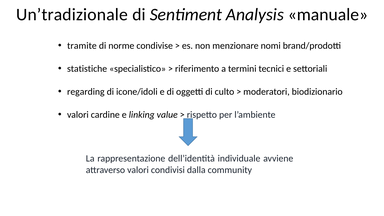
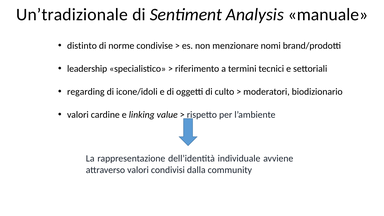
tramite: tramite -> distinto (82, 46)
statistiche: statistiche -> leadership (87, 69)
